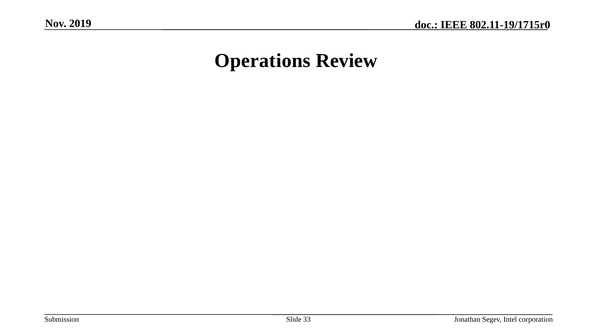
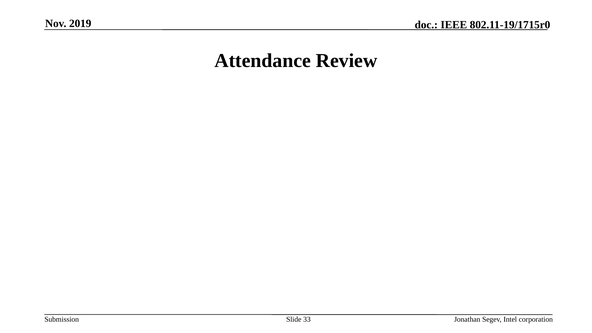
Operations: Operations -> Attendance (263, 61)
